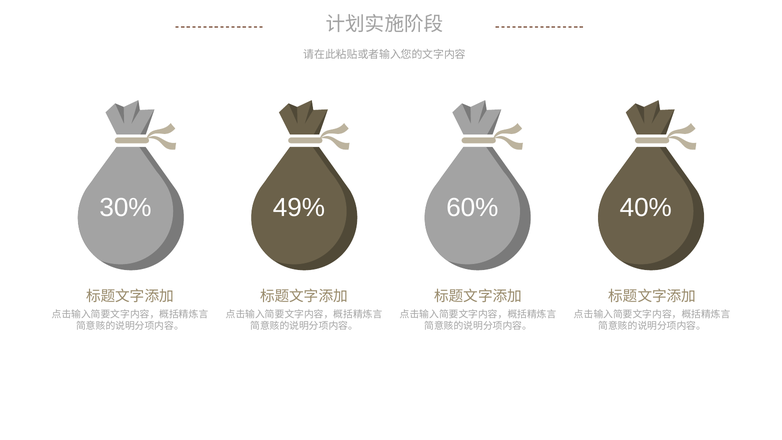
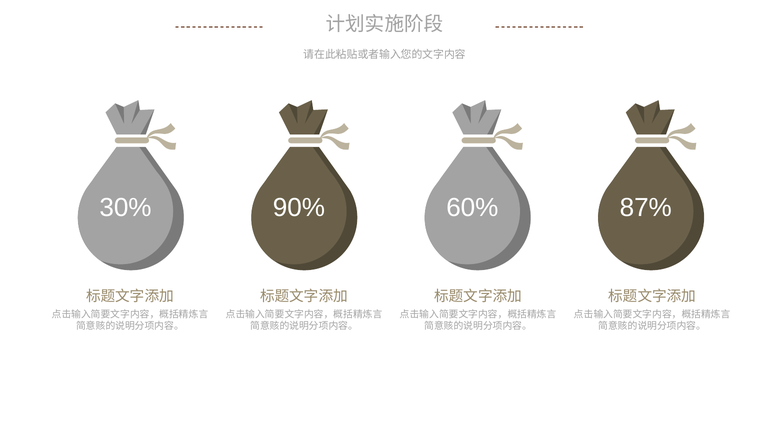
49%: 49% -> 90% (299, 207)
40%: 40% -> 87% (646, 207)
